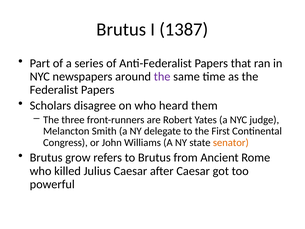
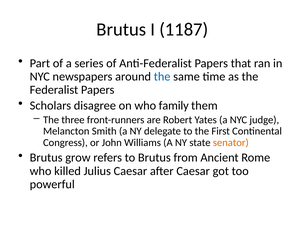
1387: 1387 -> 1187 (184, 30)
the colour: purple -> blue (162, 76)
heard: heard -> family (174, 105)
